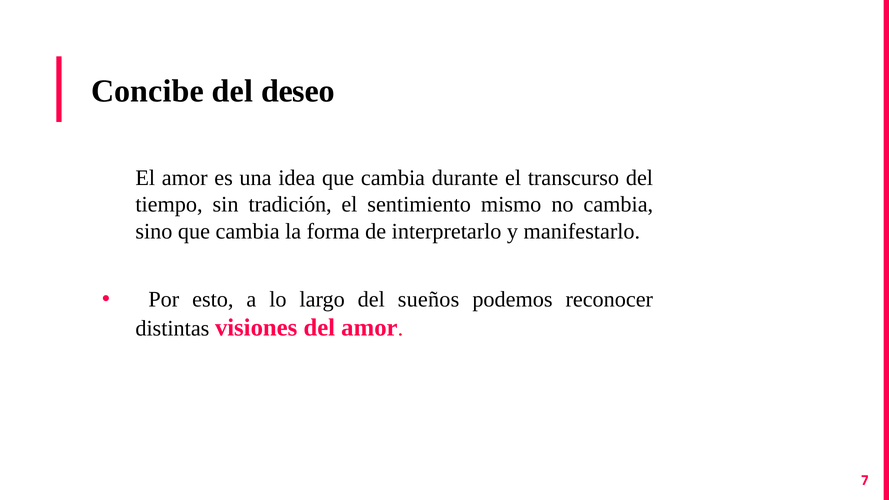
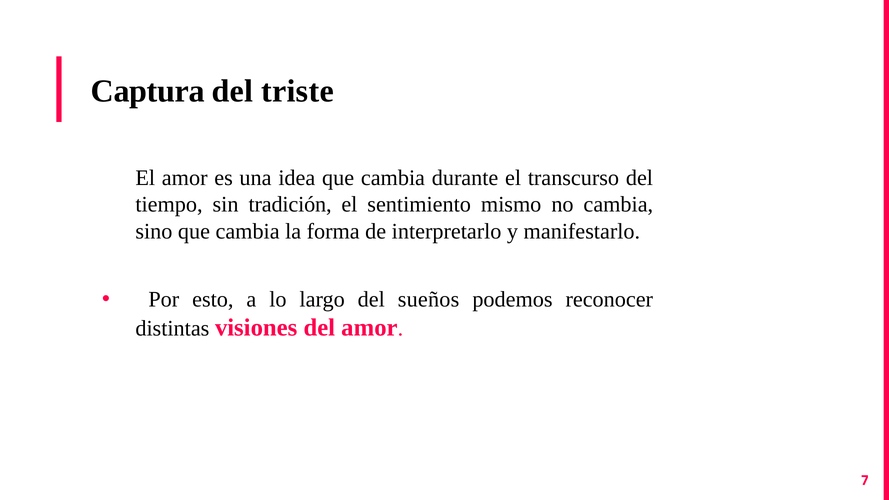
Concibe: Concibe -> Captura (148, 91)
deseo: deseo -> triste (297, 91)
